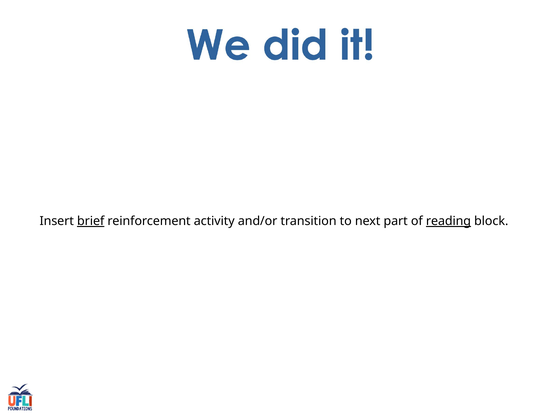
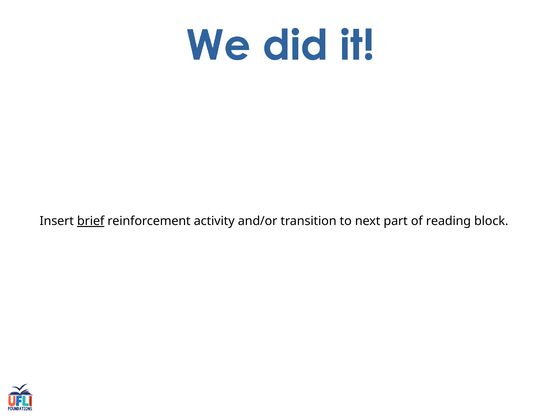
reading underline: present -> none (448, 221)
